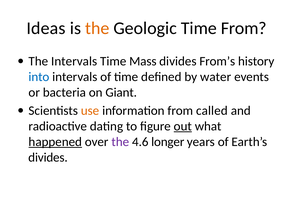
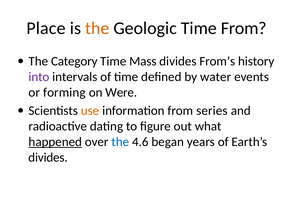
Ideas: Ideas -> Place (46, 28)
The Intervals: Intervals -> Category (74, 61)
into colour: blue -> purple (39, 77)
bacteria: bacteria -> forming (64, 93)
Giant: Giant -> Were (121, 93)
called: called -> series (212, 111)
out underline: present -> none (183, 127)
the colour: purple -> blue (120, 142)
longer: longer -> began (168, 142)
